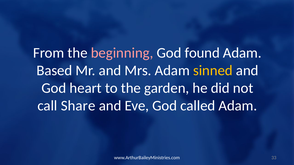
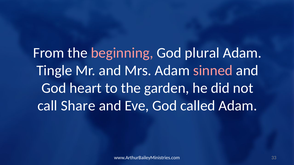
found: found -> plural (202, 53)
Based: Based -> Tingle (54, 71)
sinned colour: yellow -> pink (213, 71)
